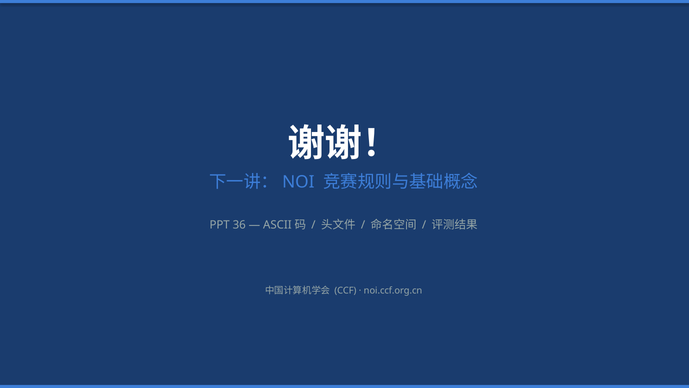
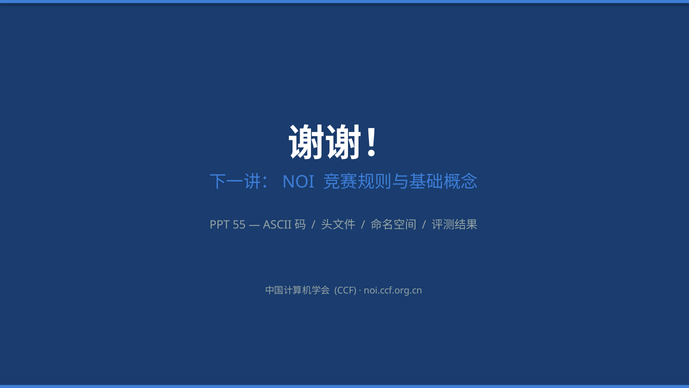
36: 36 -> 55 (239, 225)
